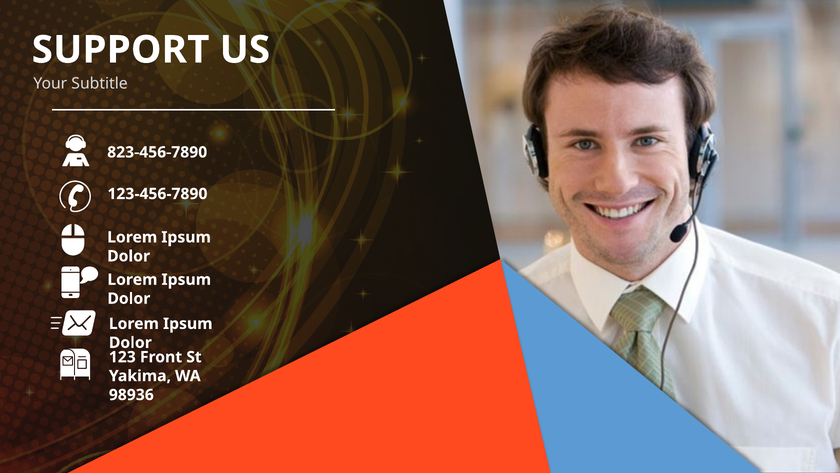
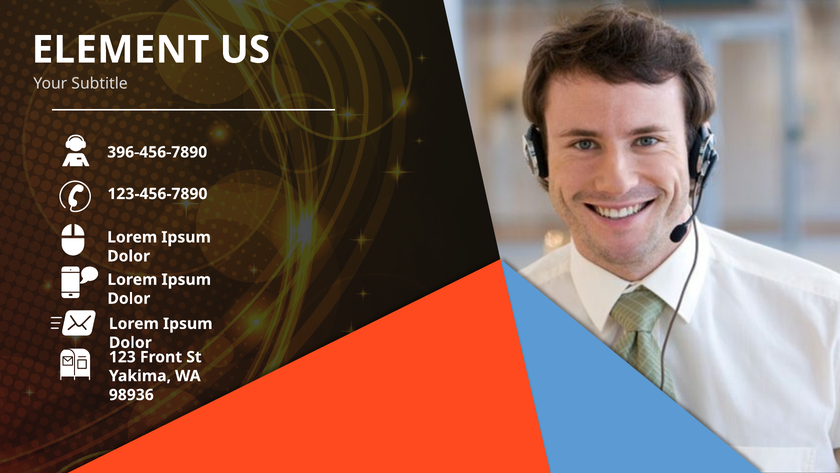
SUPPORT: SUPPORT -> ELEMENT (121, 50)
823-456-7890: 823-456-7890 -> 396-456-7890 (157, 152)
